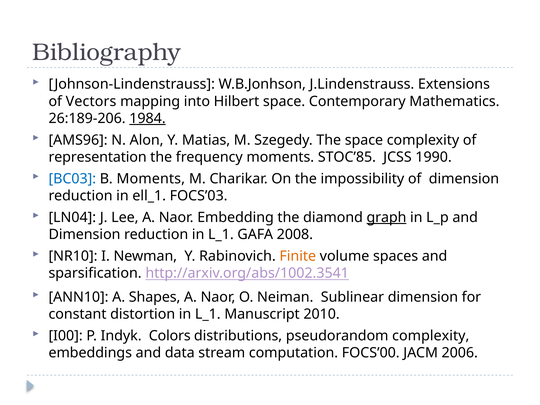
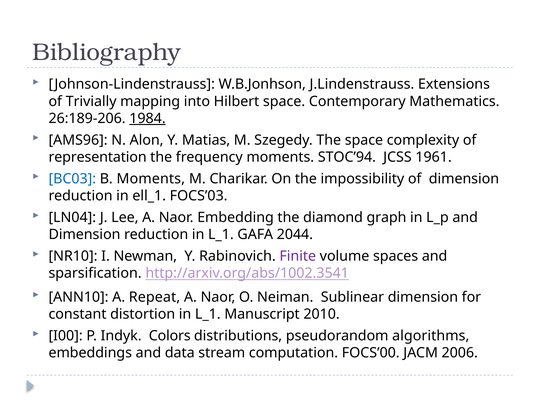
Vectors: Vectors -> Trivially (91, 101)
STOC’85: STOC’85 -> STOC’94 (347, 157)
1990: 1990 -> 1961 (434, 157)
graph underline: present -> none (387, 217)
2008: 2008 -> 2044 (295, 234)
Finite colour: orange -> purple (298, 256)
Shapes: Shapes -> Repeat (154, 297)
pseudorandom complexity: complexity -> algorithms (431, 336)
